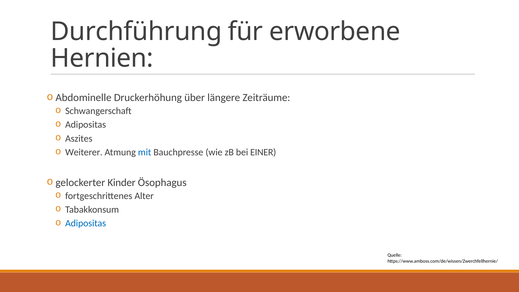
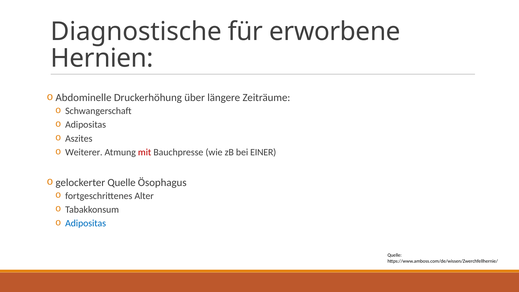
Durchführung: Durchführung -> Diagnostische (136, 32)
mit colour: blue -> red (145, 152)
gelockerter Kinder: Kinder -> Quelle (122, 183)
